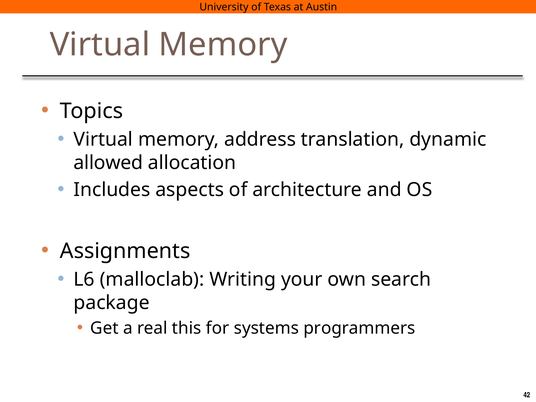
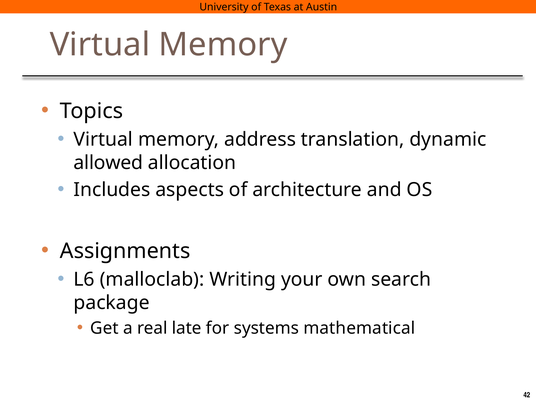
this: this -> late (187, 328)
programmers: programmers -> mathematical (359, 328)
